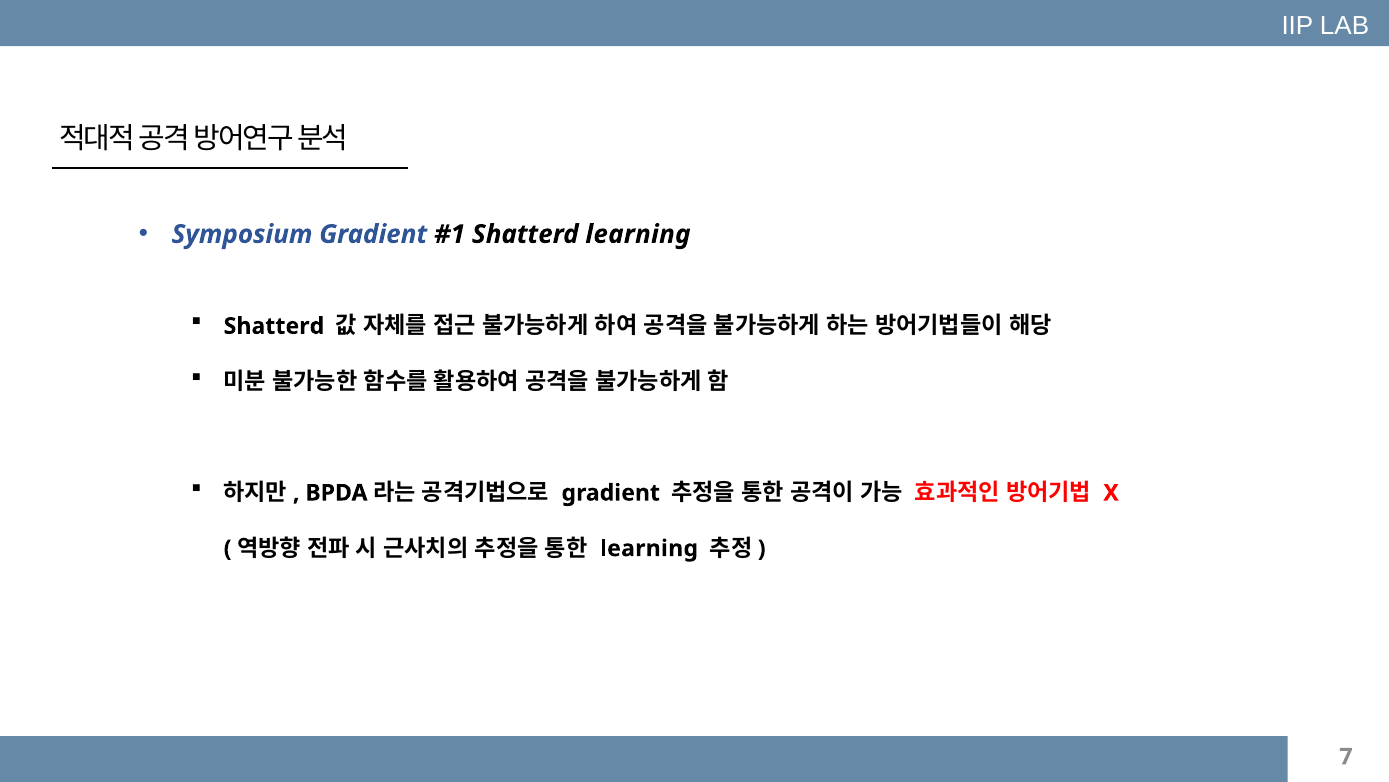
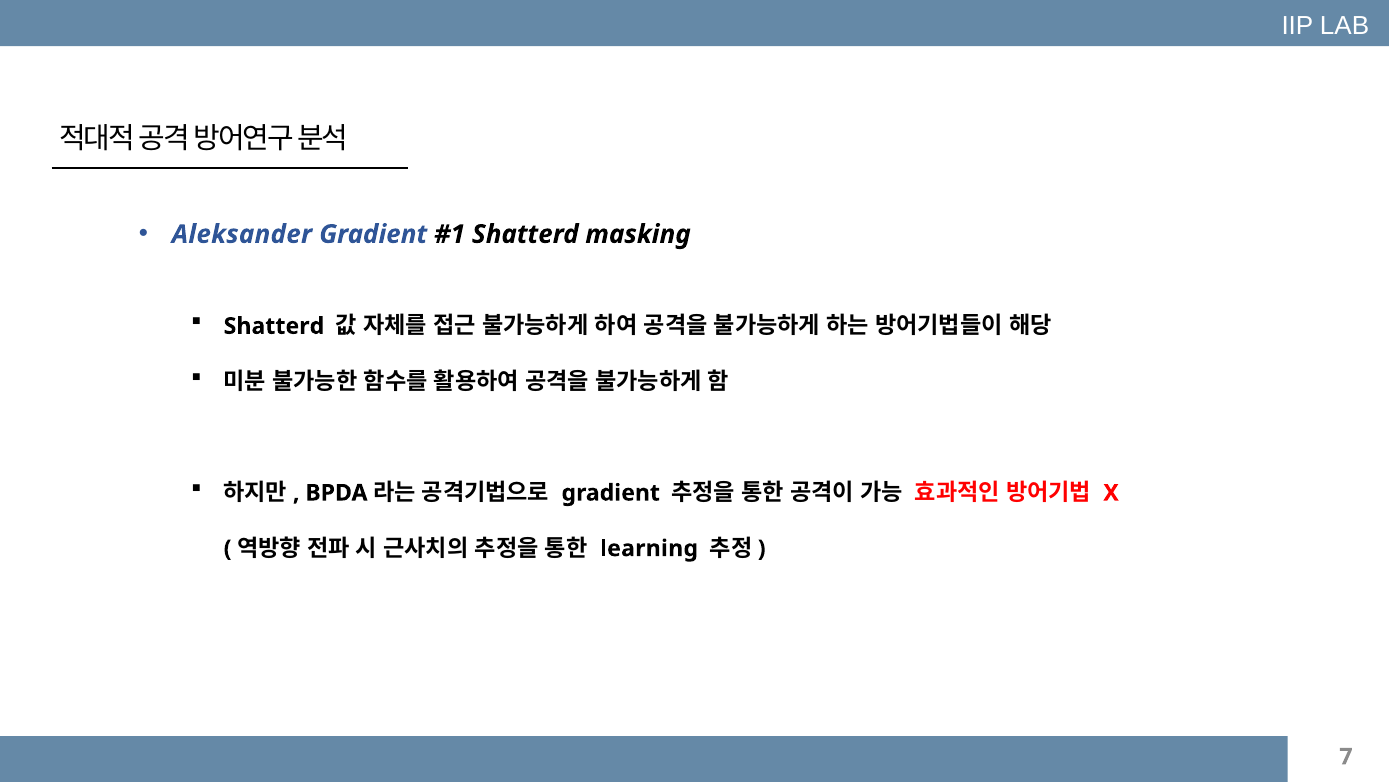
Symposium: Symposium -> Aleksander (242, 234)
Shatterd learning: learning -> masking (638, 234)
